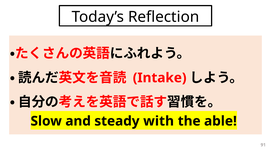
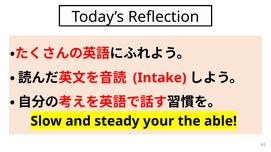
with: with -> your (159, 121)
